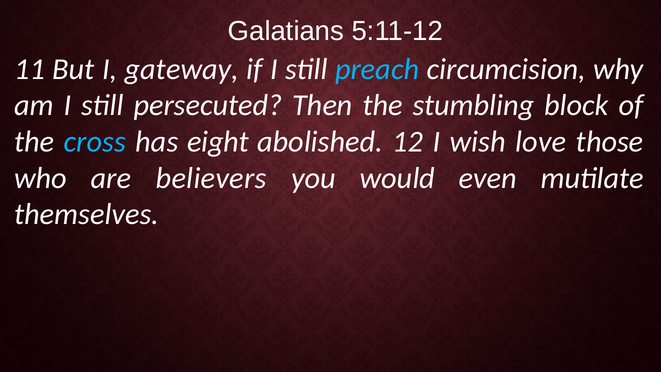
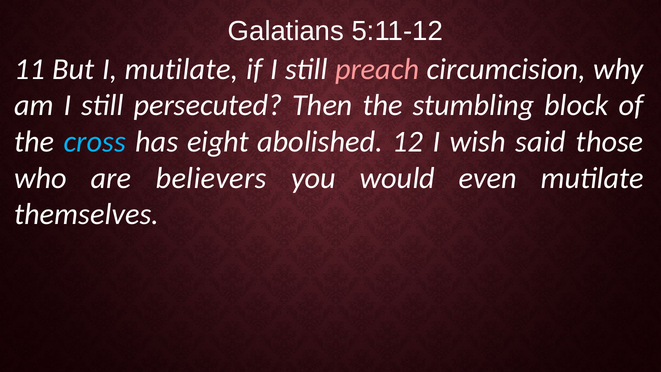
I gateway: gateway -> mutilate (182, 69)
preach colour: light blue -> pink (377, 69)
love: love -> said (541, 142)
